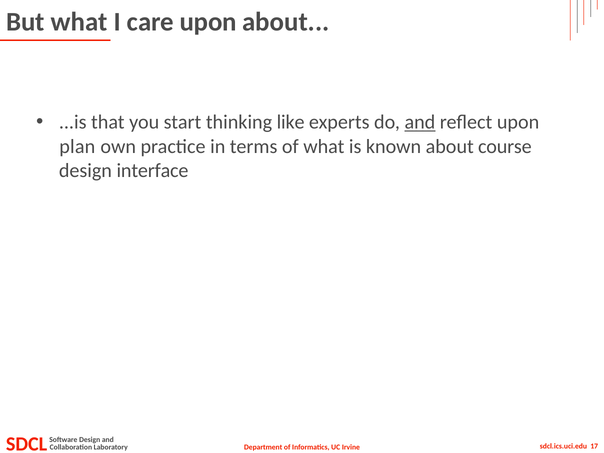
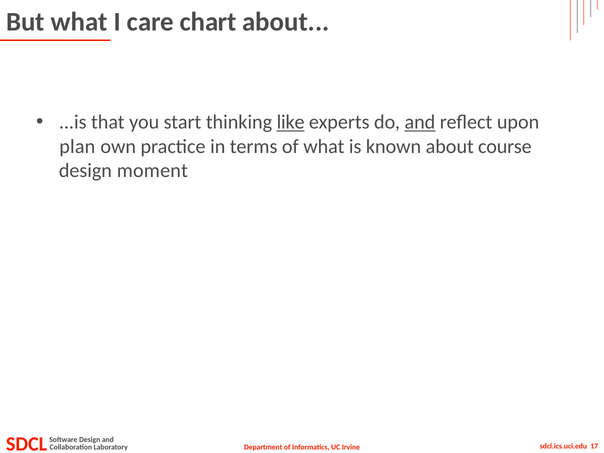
care upon: upon -> chart (208, 22)
like underline: none -> present (291, 122)
interface: interface -> moment (152, 171)
